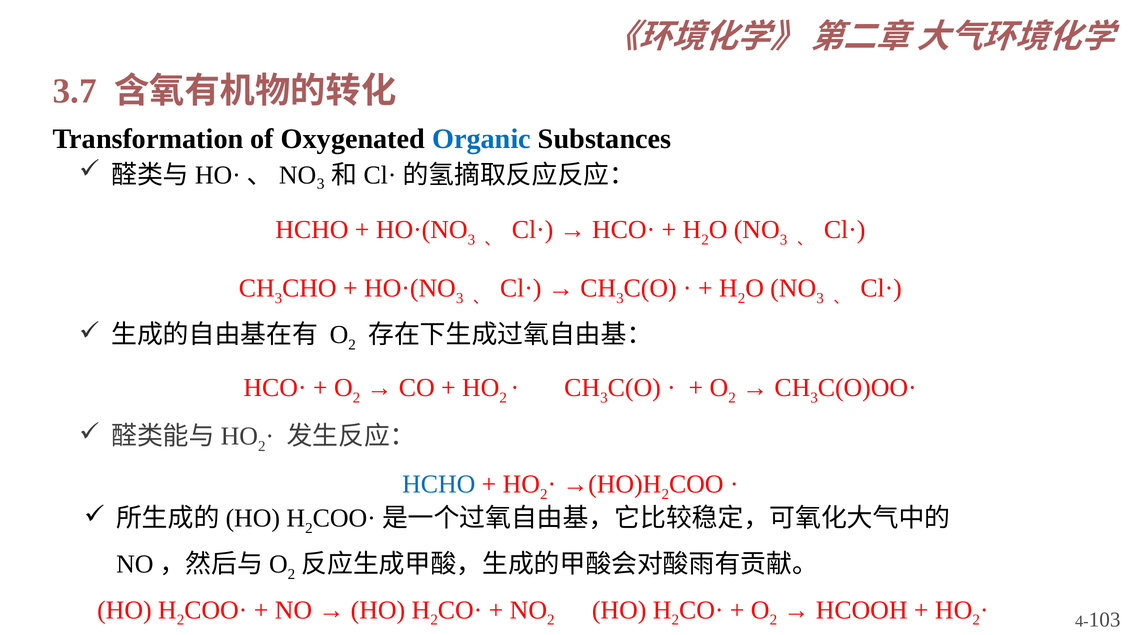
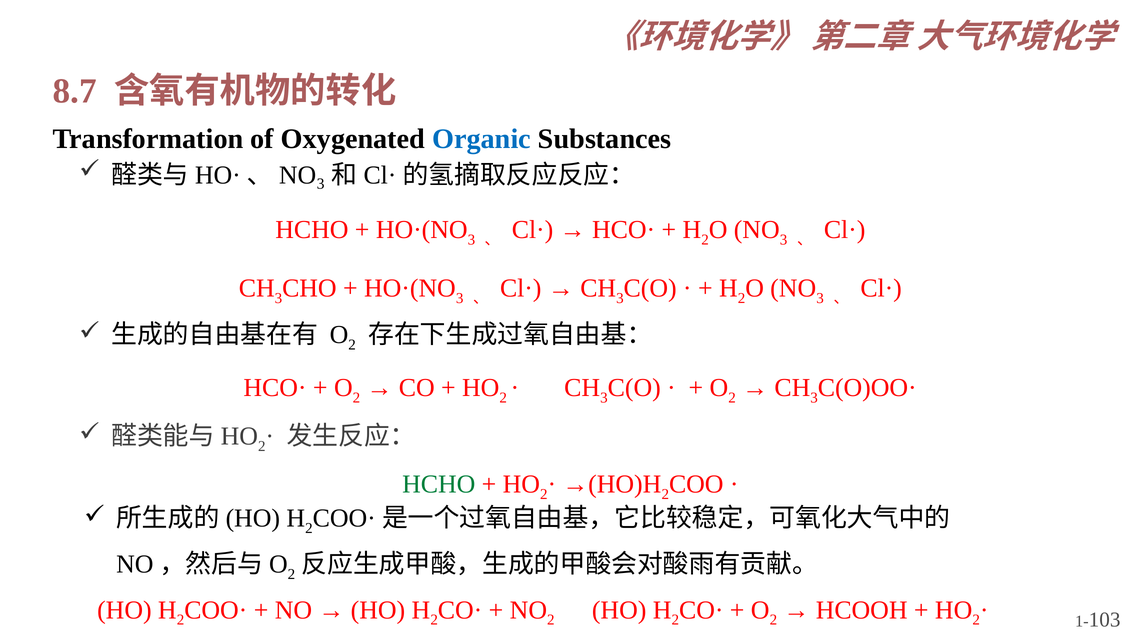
3.7: 3.7 -> 8.7 (75, 91)
HCHO colour: blue -> green (439, 484)
4-: 4- -> 1- (1082, 621)
